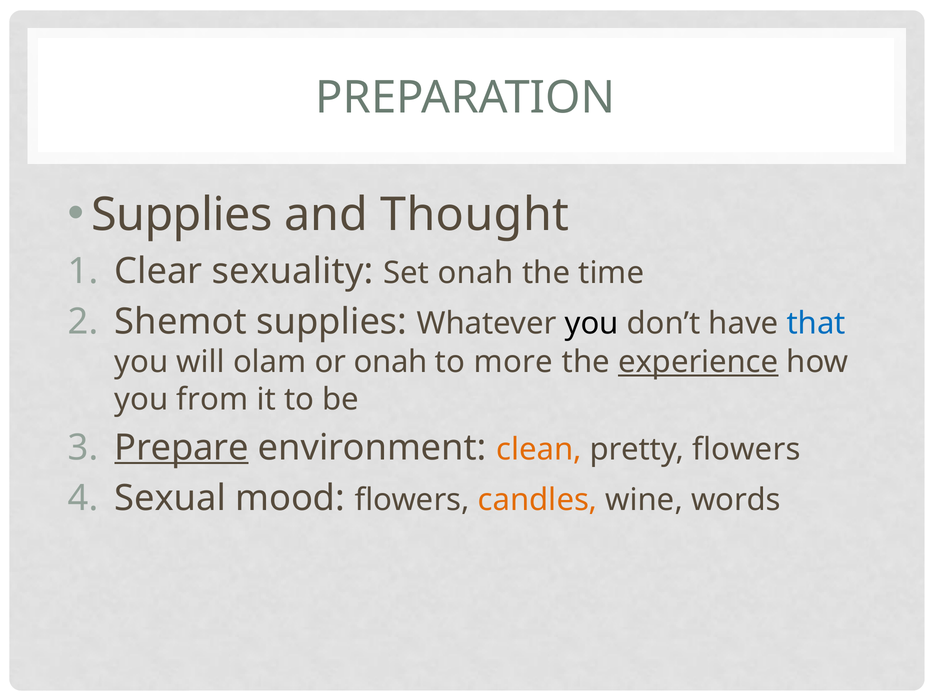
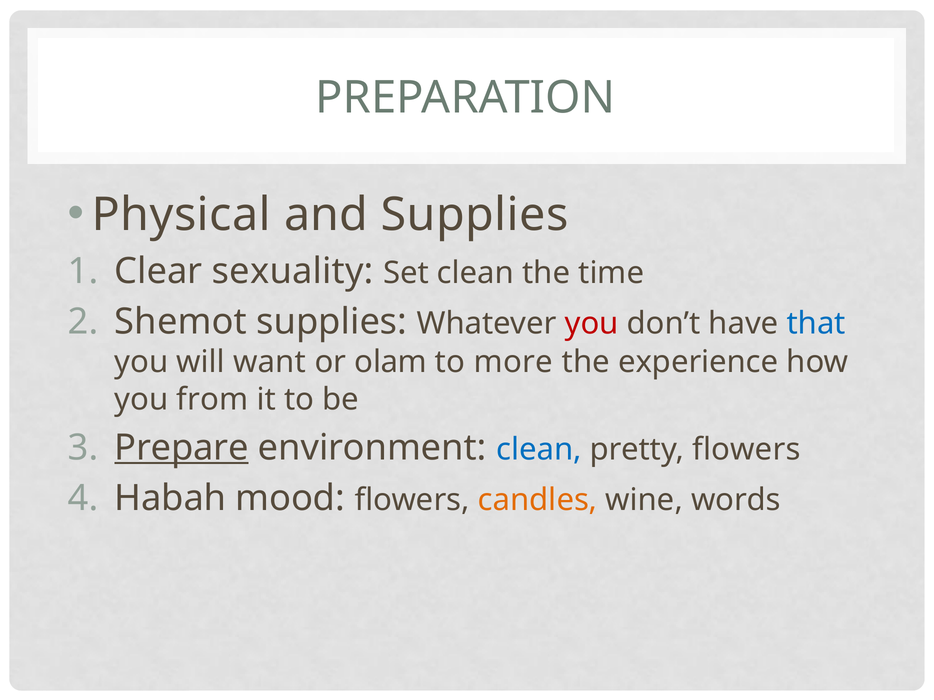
Supplies: Supplies -> Physical (181, 215)
and Thought: Thought -> Supplies (475, 215)
Set onah: onah -> clean (476, 273)
you colour: black -> red (592, 324)
olam: olam -> want (270, 362)
or onah: onah -> olam (391, 362)
experience underline: present -> none (698, 362)
clean colour: orange -> blue (539, 450)
Sexual: Sexual -> Habah (170, 499)
